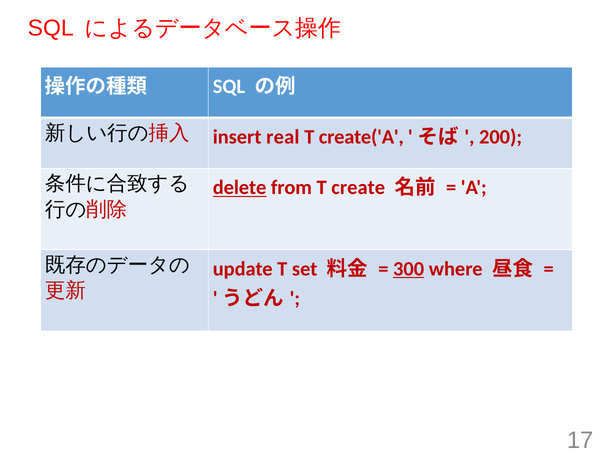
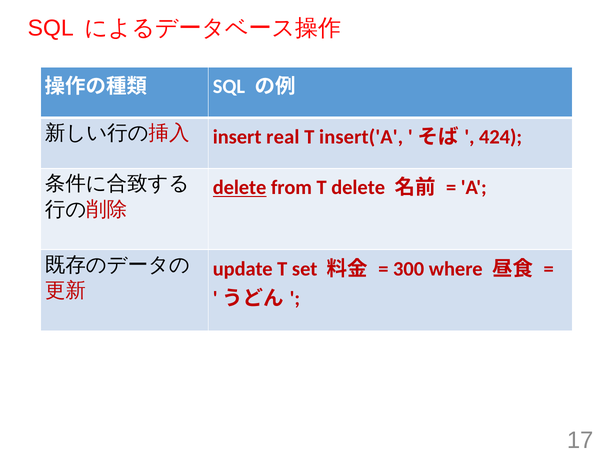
create('A: create('A -> insert('A (361, 137)
200: 200 -> 424 (501, 137)
T create: create -> delete (358, 188)
300 underline: present -> none (409, 269)
